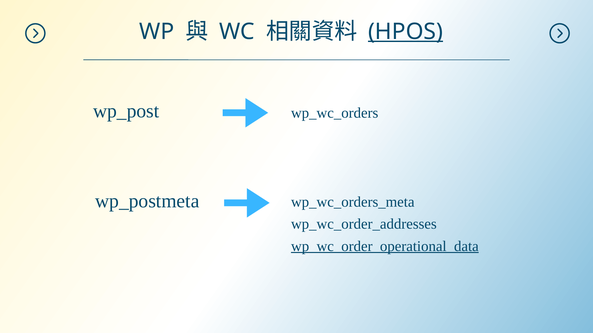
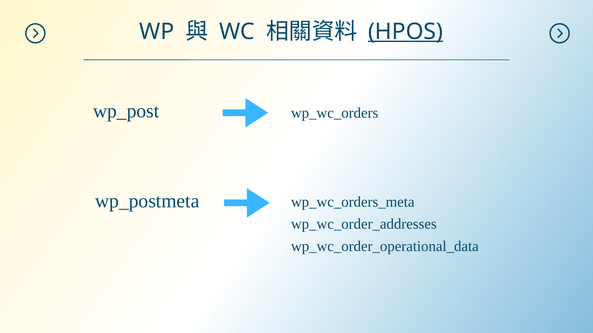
wp_wc_order_operational_data underline: present -> none (385, 247)
